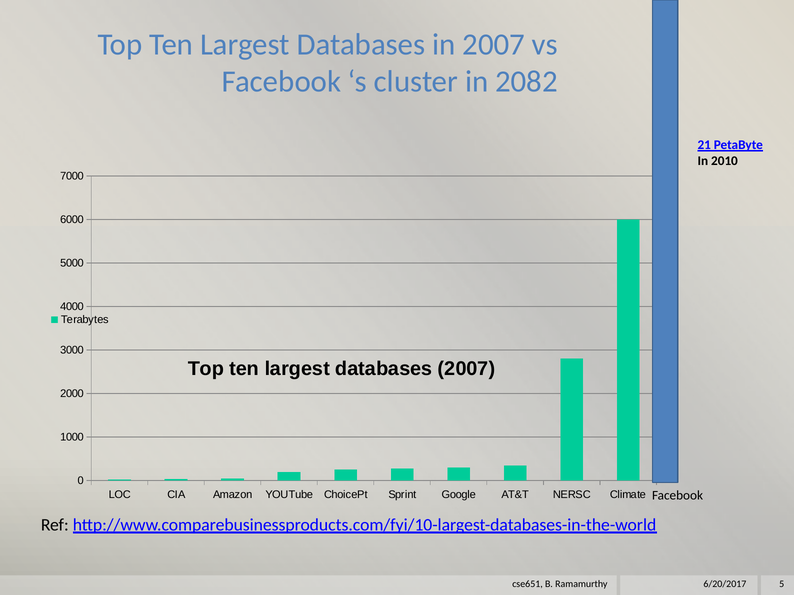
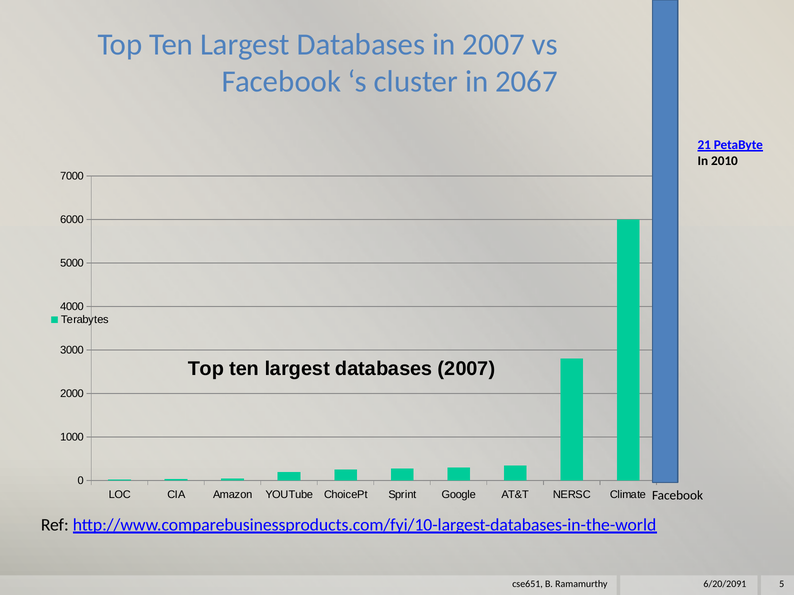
2082: 2082 -> 2067 (526, 82)
6/20/2017: 6/20/2017 -> 6/20/2091 (725, 585)
